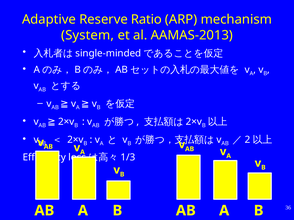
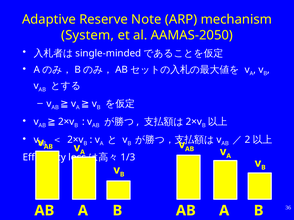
Ratio: Ratio -> Note (146, 20)
AAMAS-2013: AAMAS-2013 -> AAMAS-2050 (192, 35)
